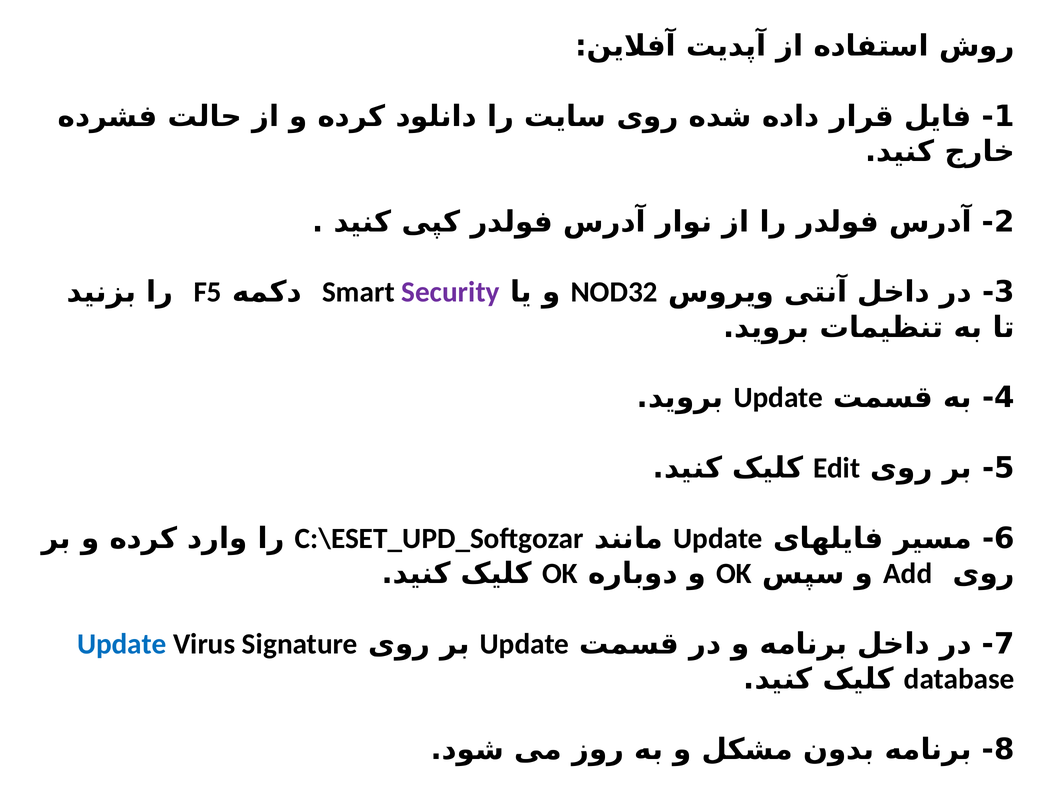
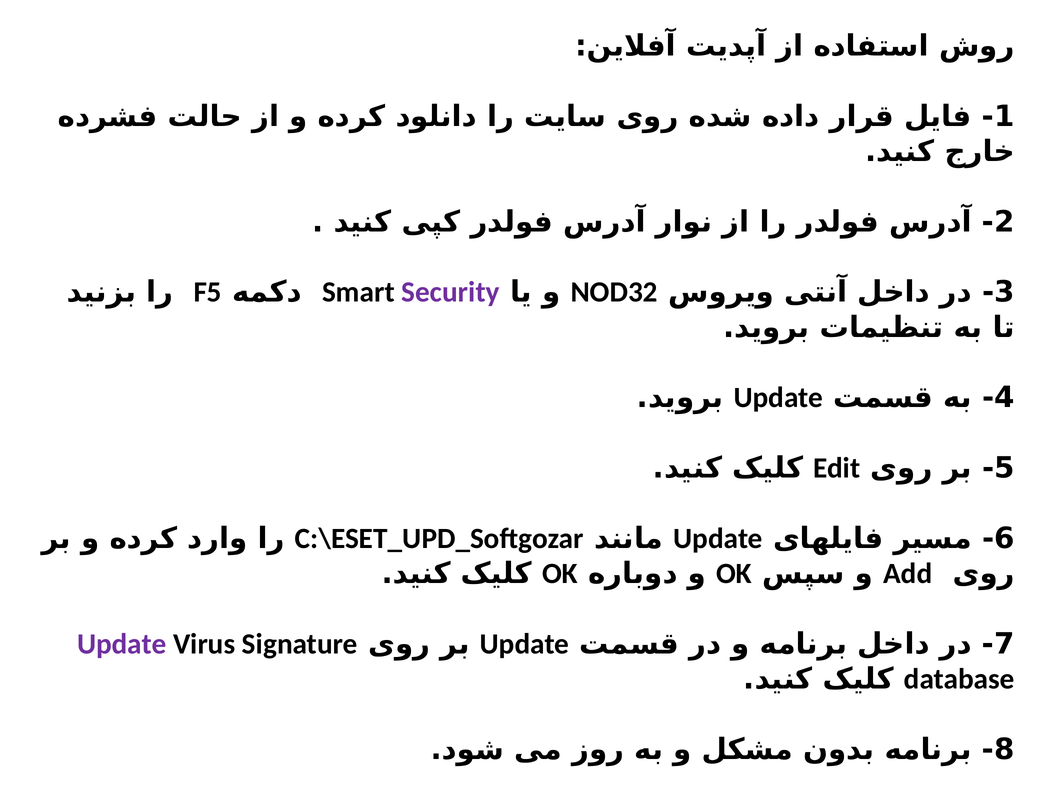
Update colour: blue -> purple (122, 644)
